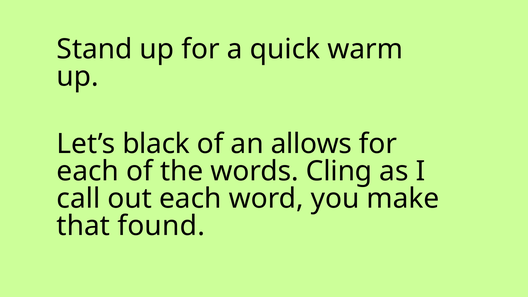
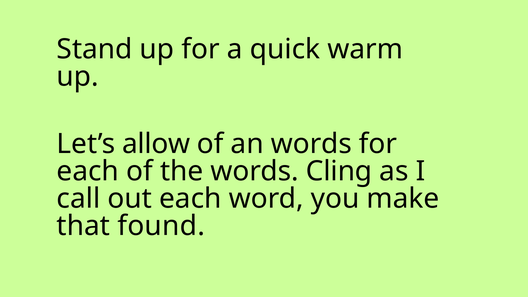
black: black -> allow (156, 144)
an allows: allows -> words (311, 144)
